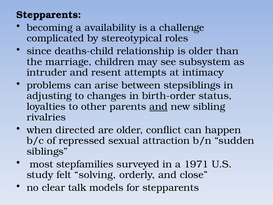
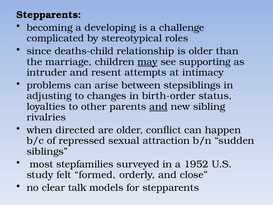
availability: availability -> developing (110, 28)
may underline: none -> present (148, 62)
subsystem: subsystem -> supporting (205, 62)
1971: 1971 -> 1952 (196, 164)
solving: solving -> formed (95, 175)
